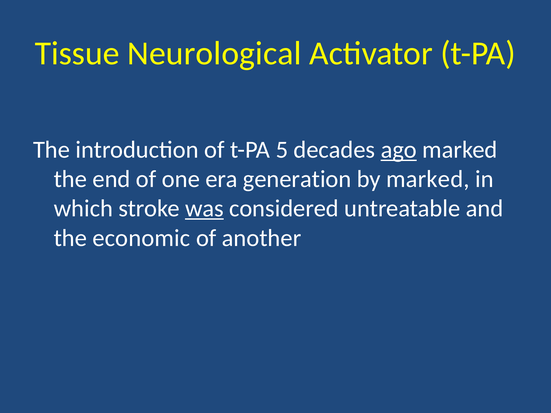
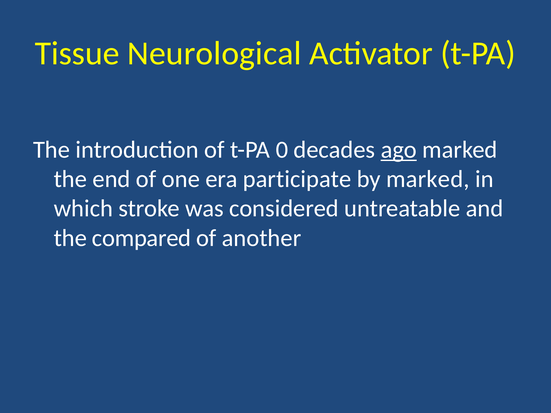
5: 5 -> 0 (282, 150)
generation: generation -> participate (297, 179)
was underline: present -> none (204, 209)
economic: economic -> compared (142, 238)
